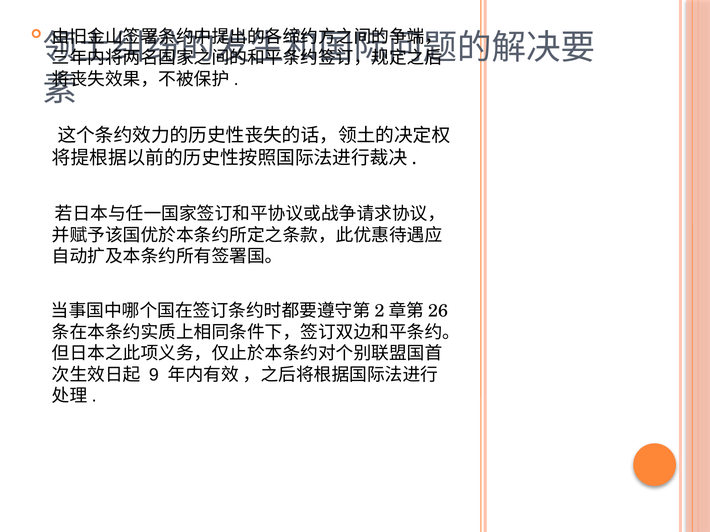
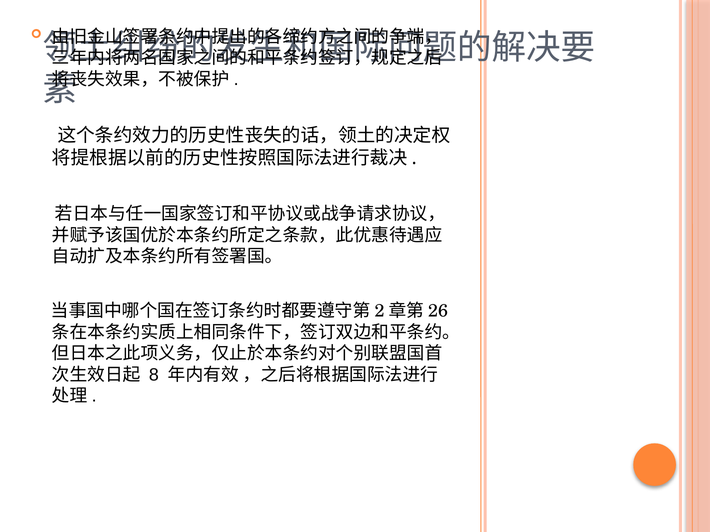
9: 9 -> 8 (154, 375)
